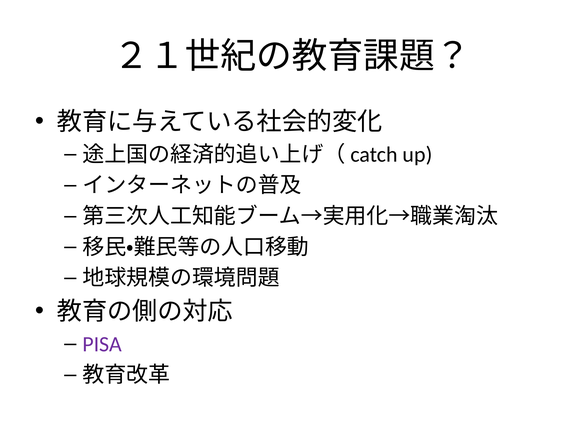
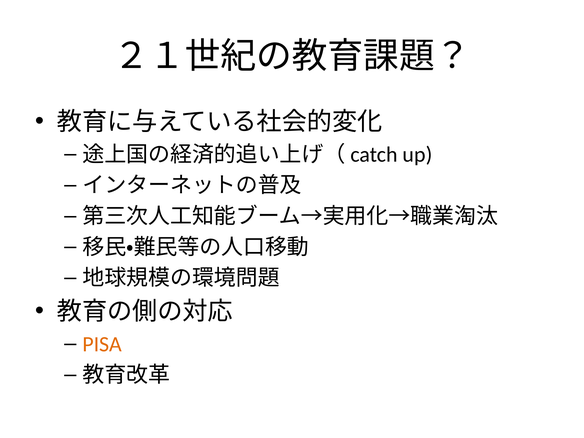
PISA colour: purple -> orange (102, 344)
